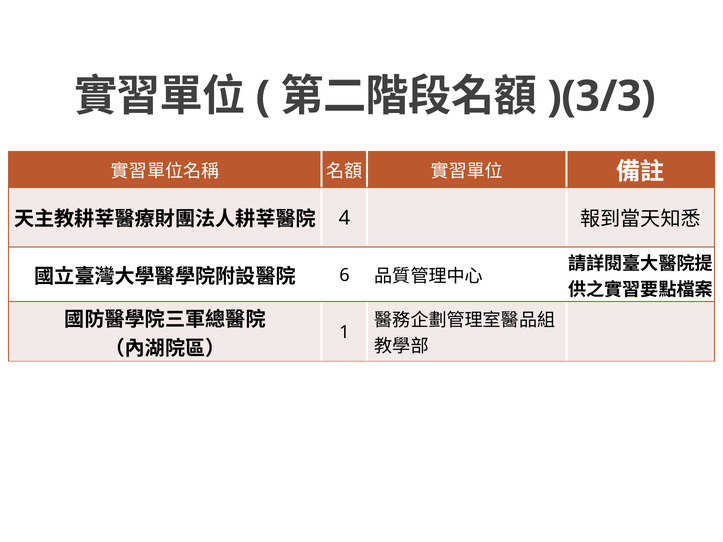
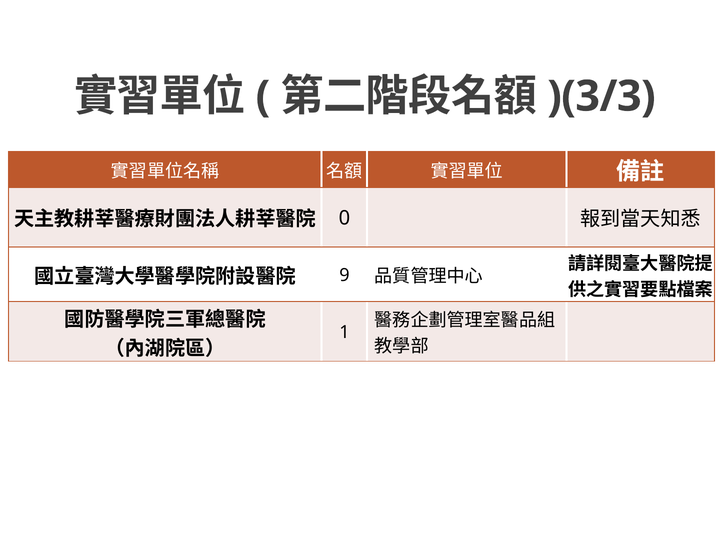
4: 4 -> 0 (344, 218)
6: 6 -> 9 (344, 275)
